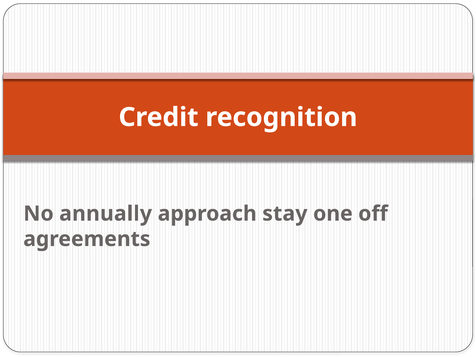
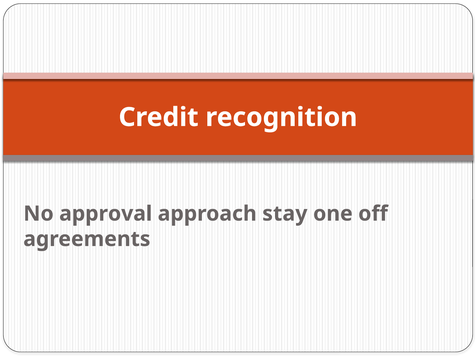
annually: annually -> approval (106, 214)
